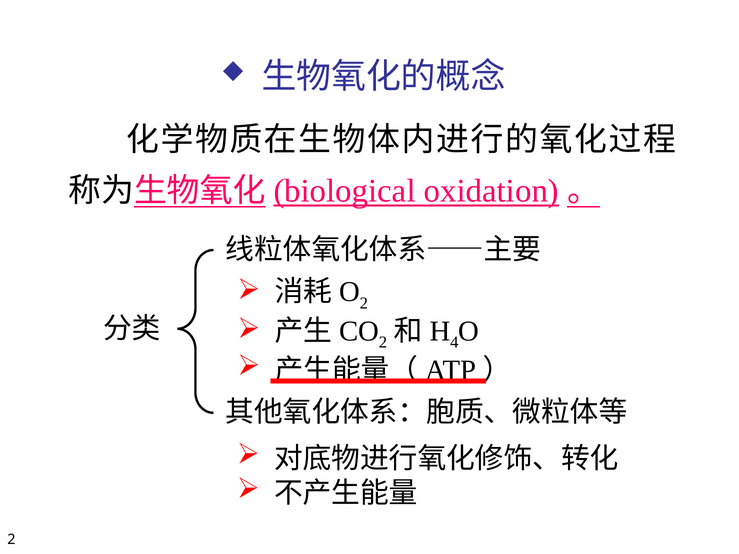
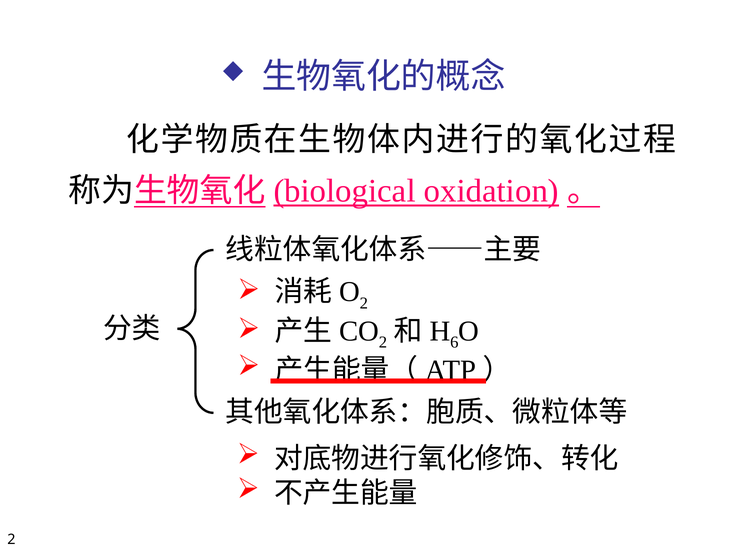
4: 4 -> 6 (454, 343)
